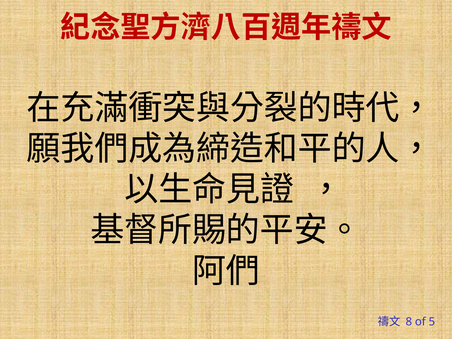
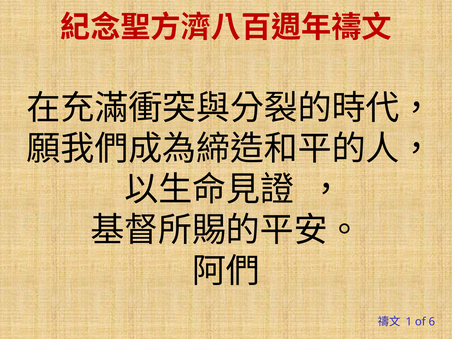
8: 8 -> 1 (409, 322)
5: 5 -> 6 (432, 322)
